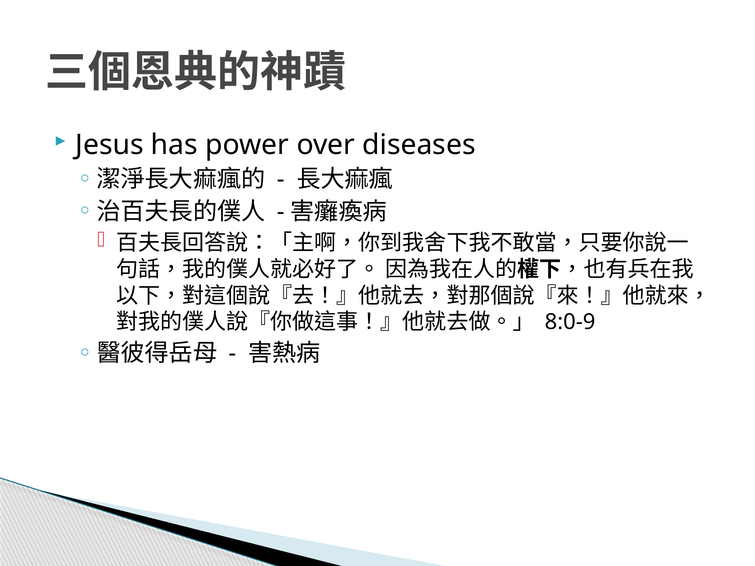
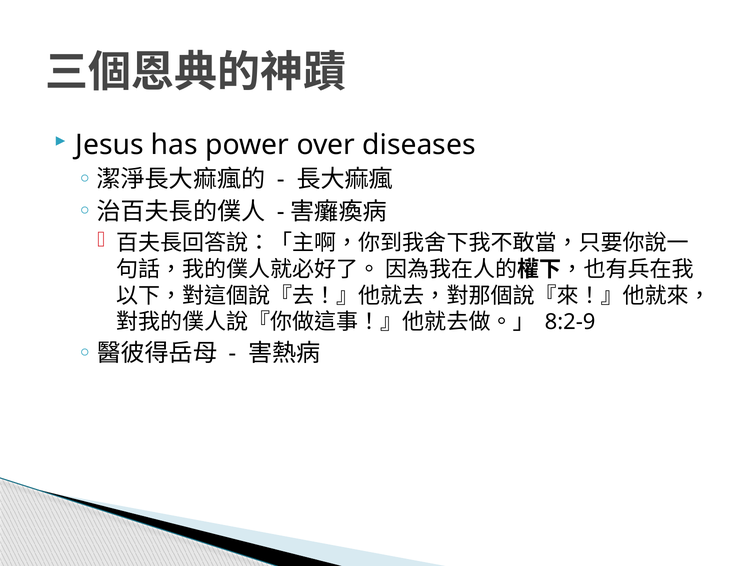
8:0-9: 8:0-9 -> 8:2-9 (570, 322)
